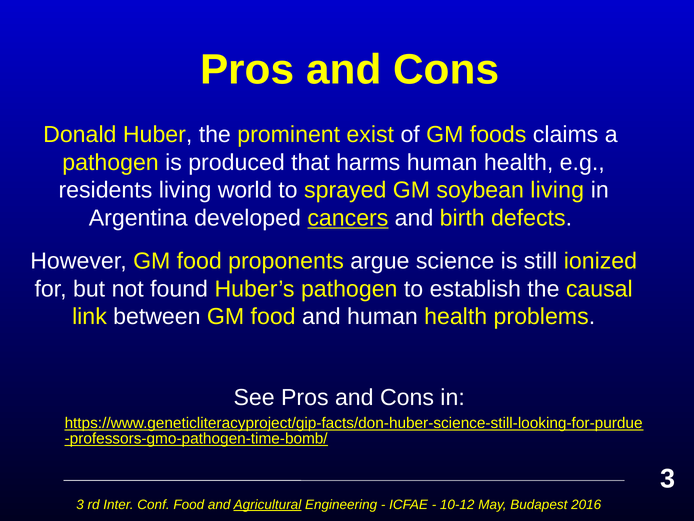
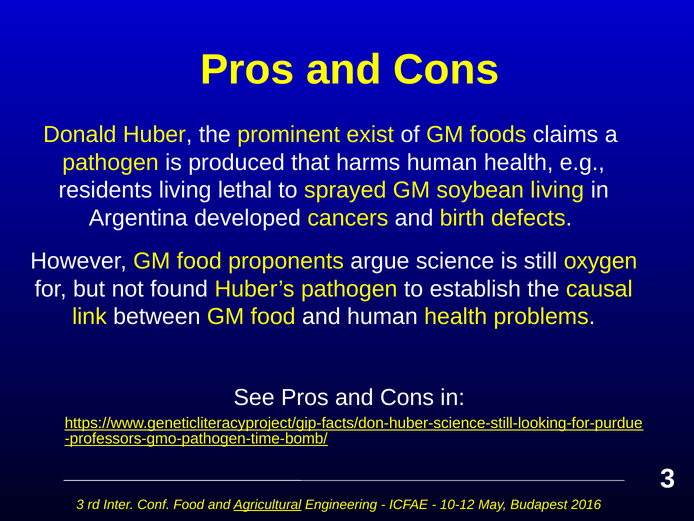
world: world -> lethal (245, 190)
cancers underline: present -> none (348, 218)
ionized: ionized -> oxygen (601, 261)
